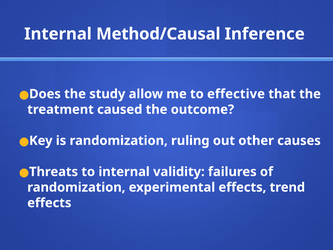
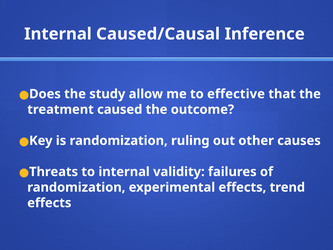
Method/Causal: Method/Causal -> Caused/Causal (158, 34)
